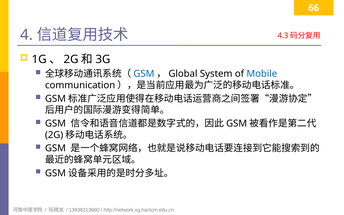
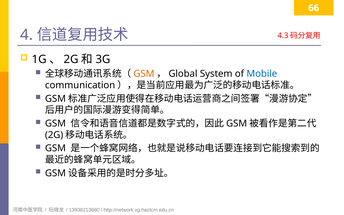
GSM colour: blue -> orange (144, 74)
